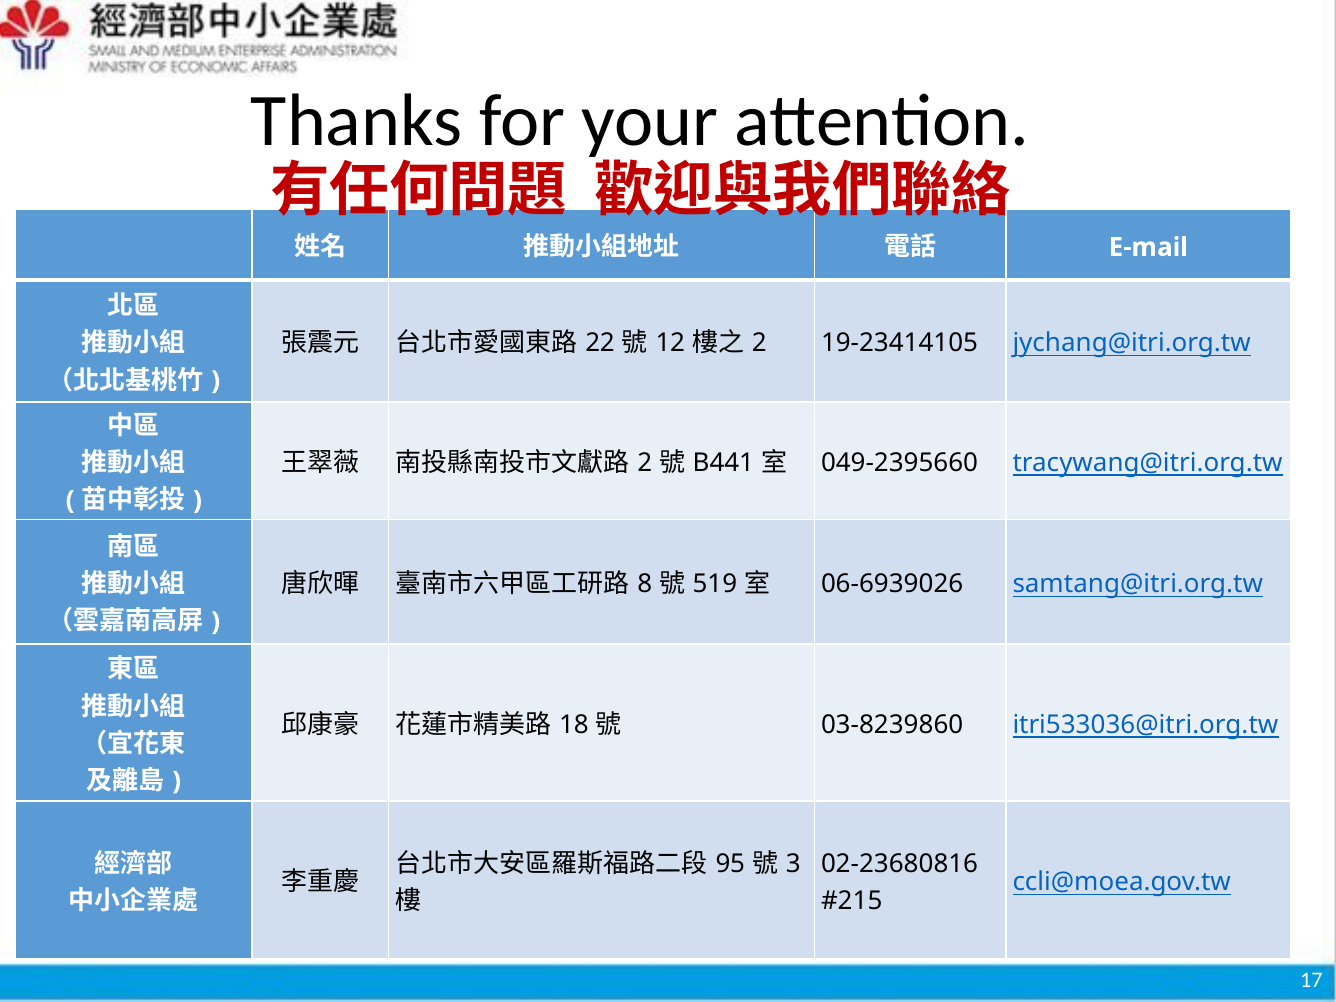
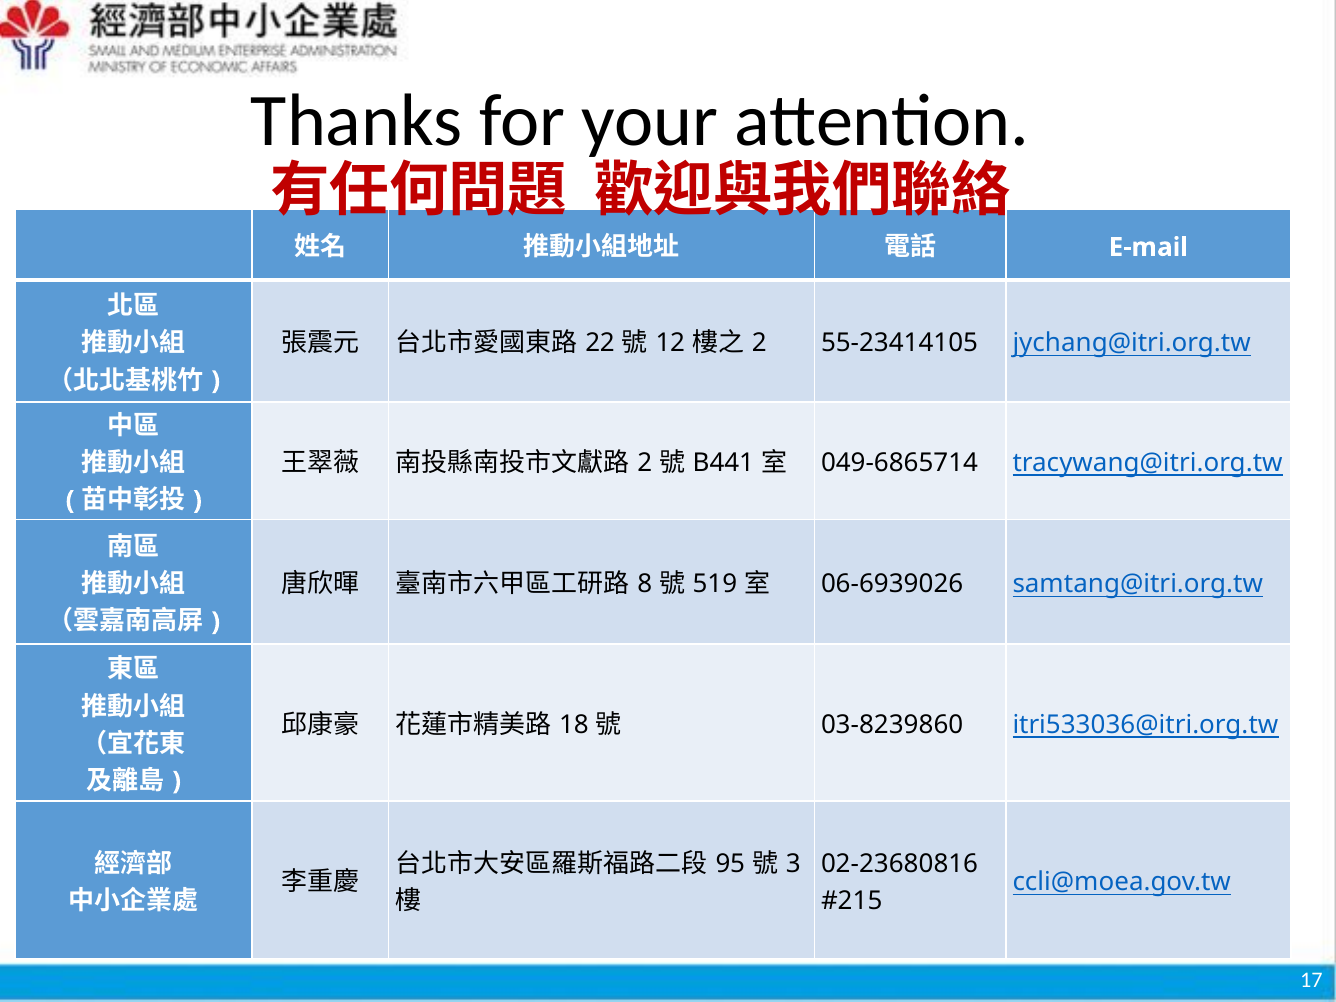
19-23414105: 19-23414105 -> 55-23414105 (899, 343)
049-2395660: 049-2395660 -> 049-6865714 (899, 463)
